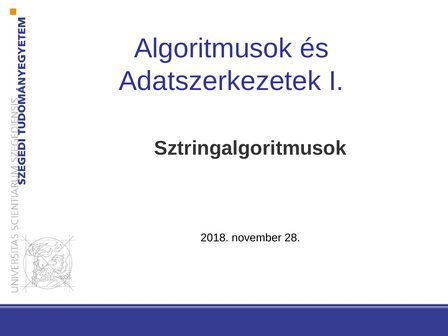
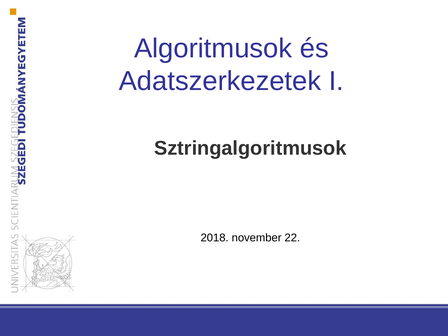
28: 28 -> 22 (292, 238)
